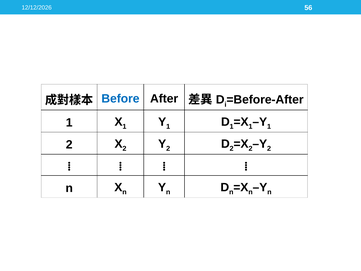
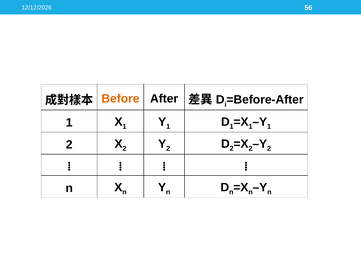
Before colour: blue -> orange (120, 99)
